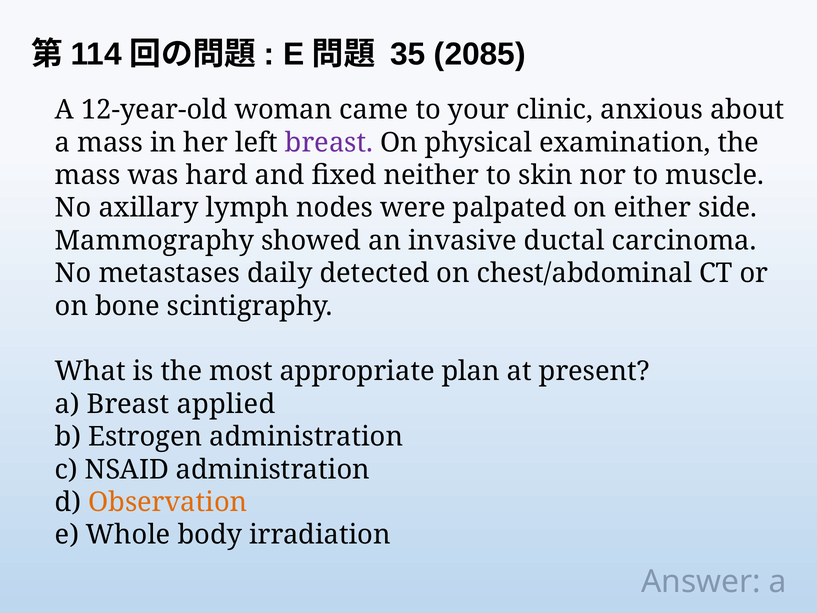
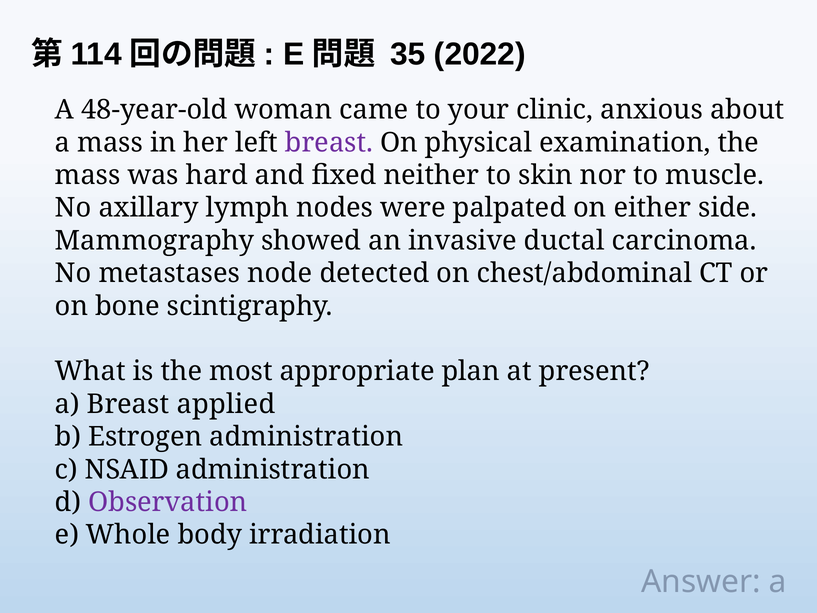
2085: 2085 -> 2022 (480, 54)
12-year-old: 12-year-old -> 48-year-old (154, 110)
daily: daily -> node (280, 273)
Observation colour: orange -> purple (168, 502)
